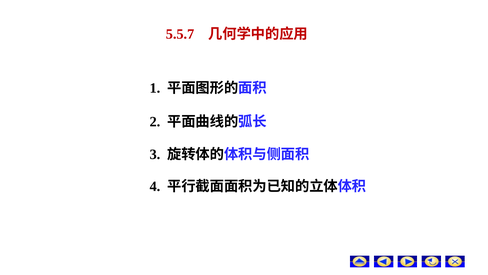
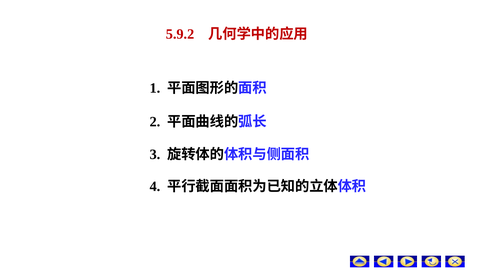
5.5.7: 5.5.7 -> 5.9.2 (180, 34)
